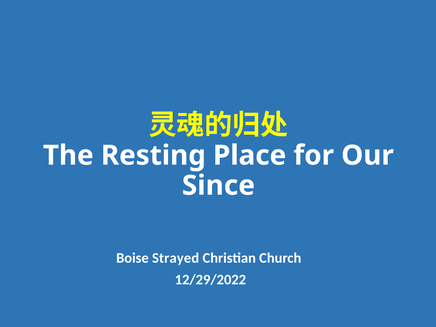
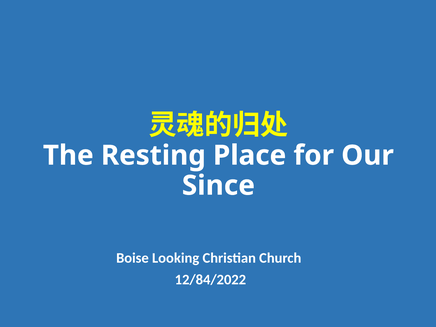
Strayed: Strayed -> Looking (176, 258)
12/29/2022: 12/29/2022 -> 12/84/2022 (210, 280)
